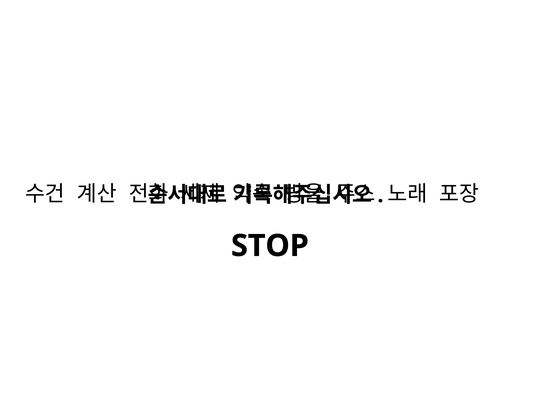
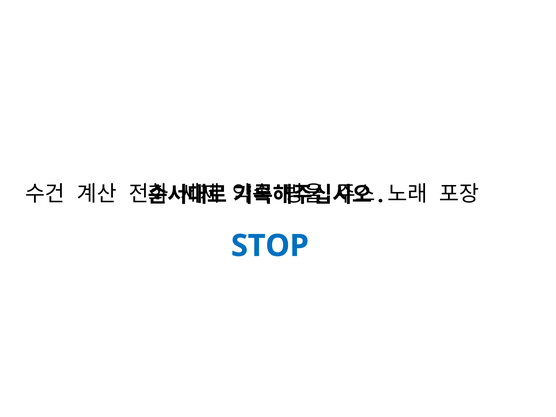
STOP colour: black -> blue (270, 246)
